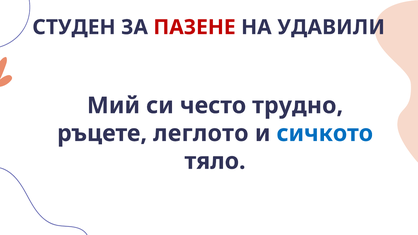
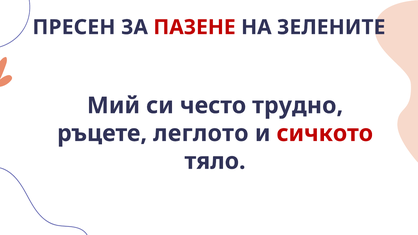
СТУДЕН: СТУДЕН -> ПРЕСЕН (74, 27)
УДАВИЛИ: УДАВИЛИ -> ЗЕЛЕНИТЕ (331, 27)
сичкото colour: blue -> red (325, 133)
